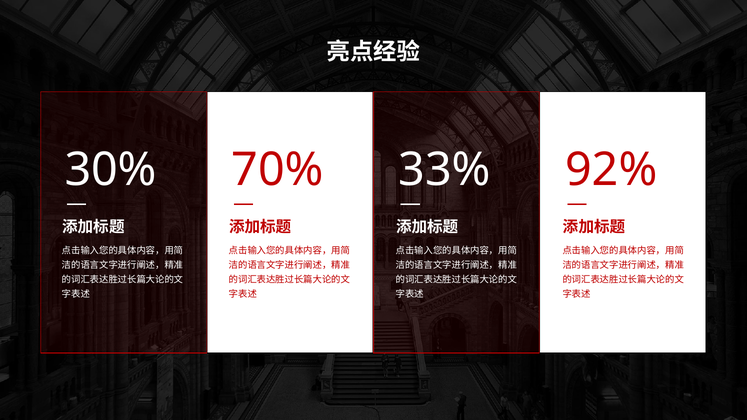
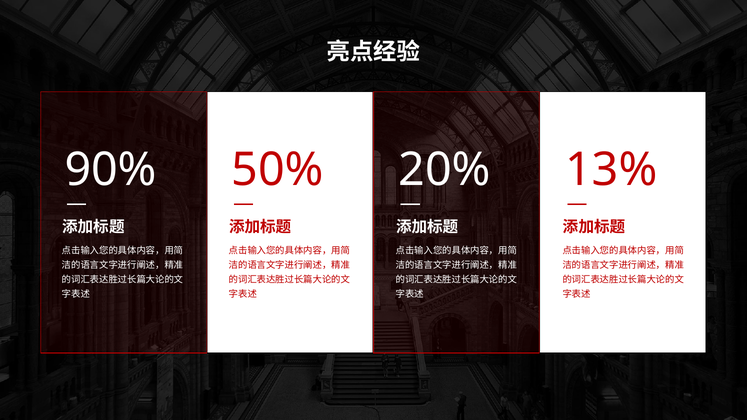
30%: 30% -> 90% (111, 170)
70%: 70% -> 50% (278, 170)
33%: 33% -> 20% (444, 170)
92%: 92% -> 13% (611, 170)
